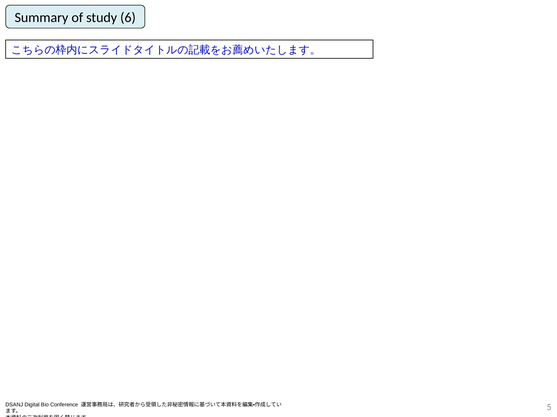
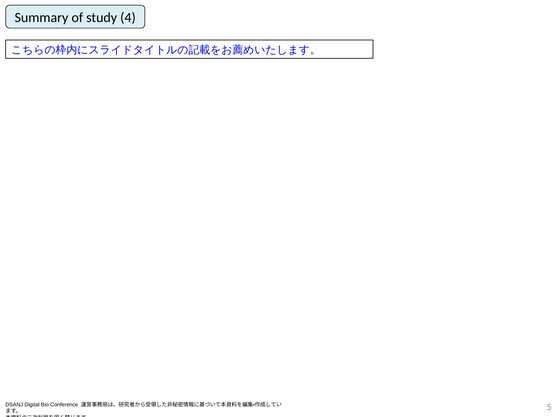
6: 6 -> 4 (128, 18)
